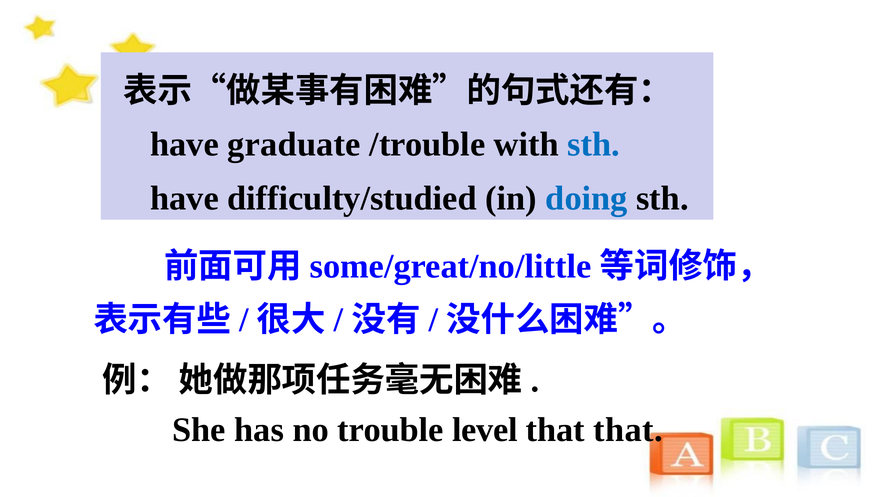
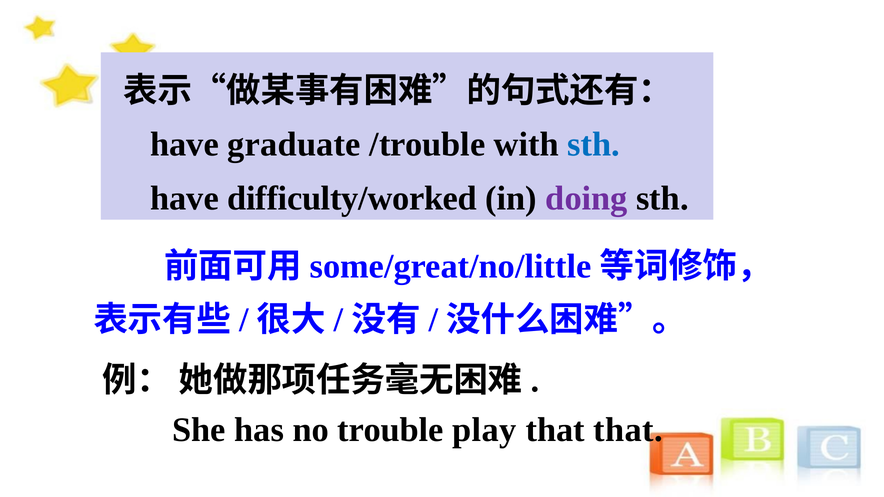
difficulty/studied: difficulty/studied -> difficulty/worked (352, 198)
doing colour: blue -> purple (586, 198)
level: level -> play (485, 430)
